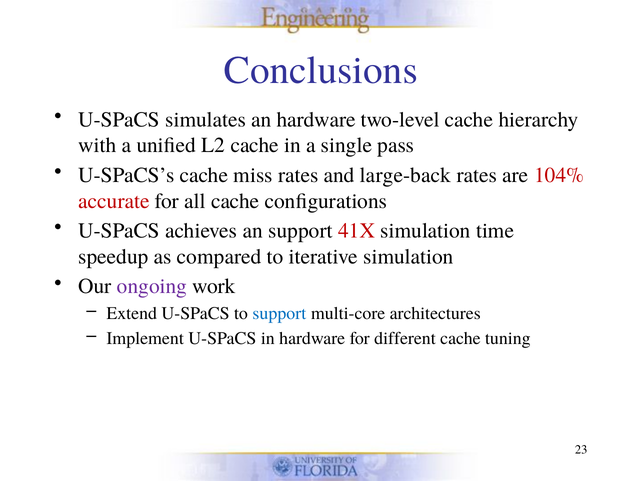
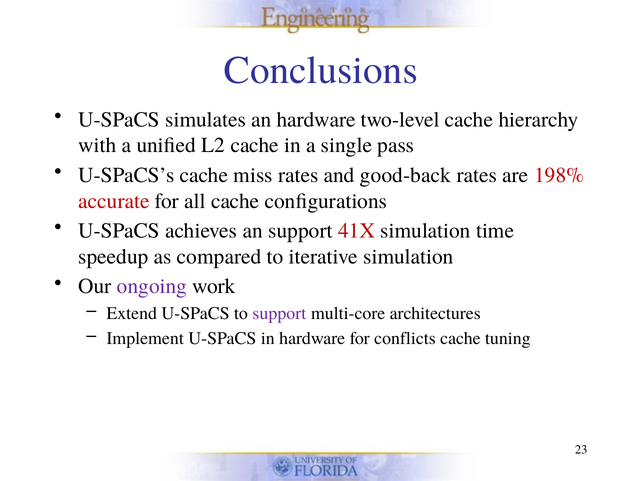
large-back: large-back -> good-back (406, 175)
104%: 104% -> 198% (559, 175)
support colour: blue -> purple (279, 314)
different: different -> conflicts (405, 339)
